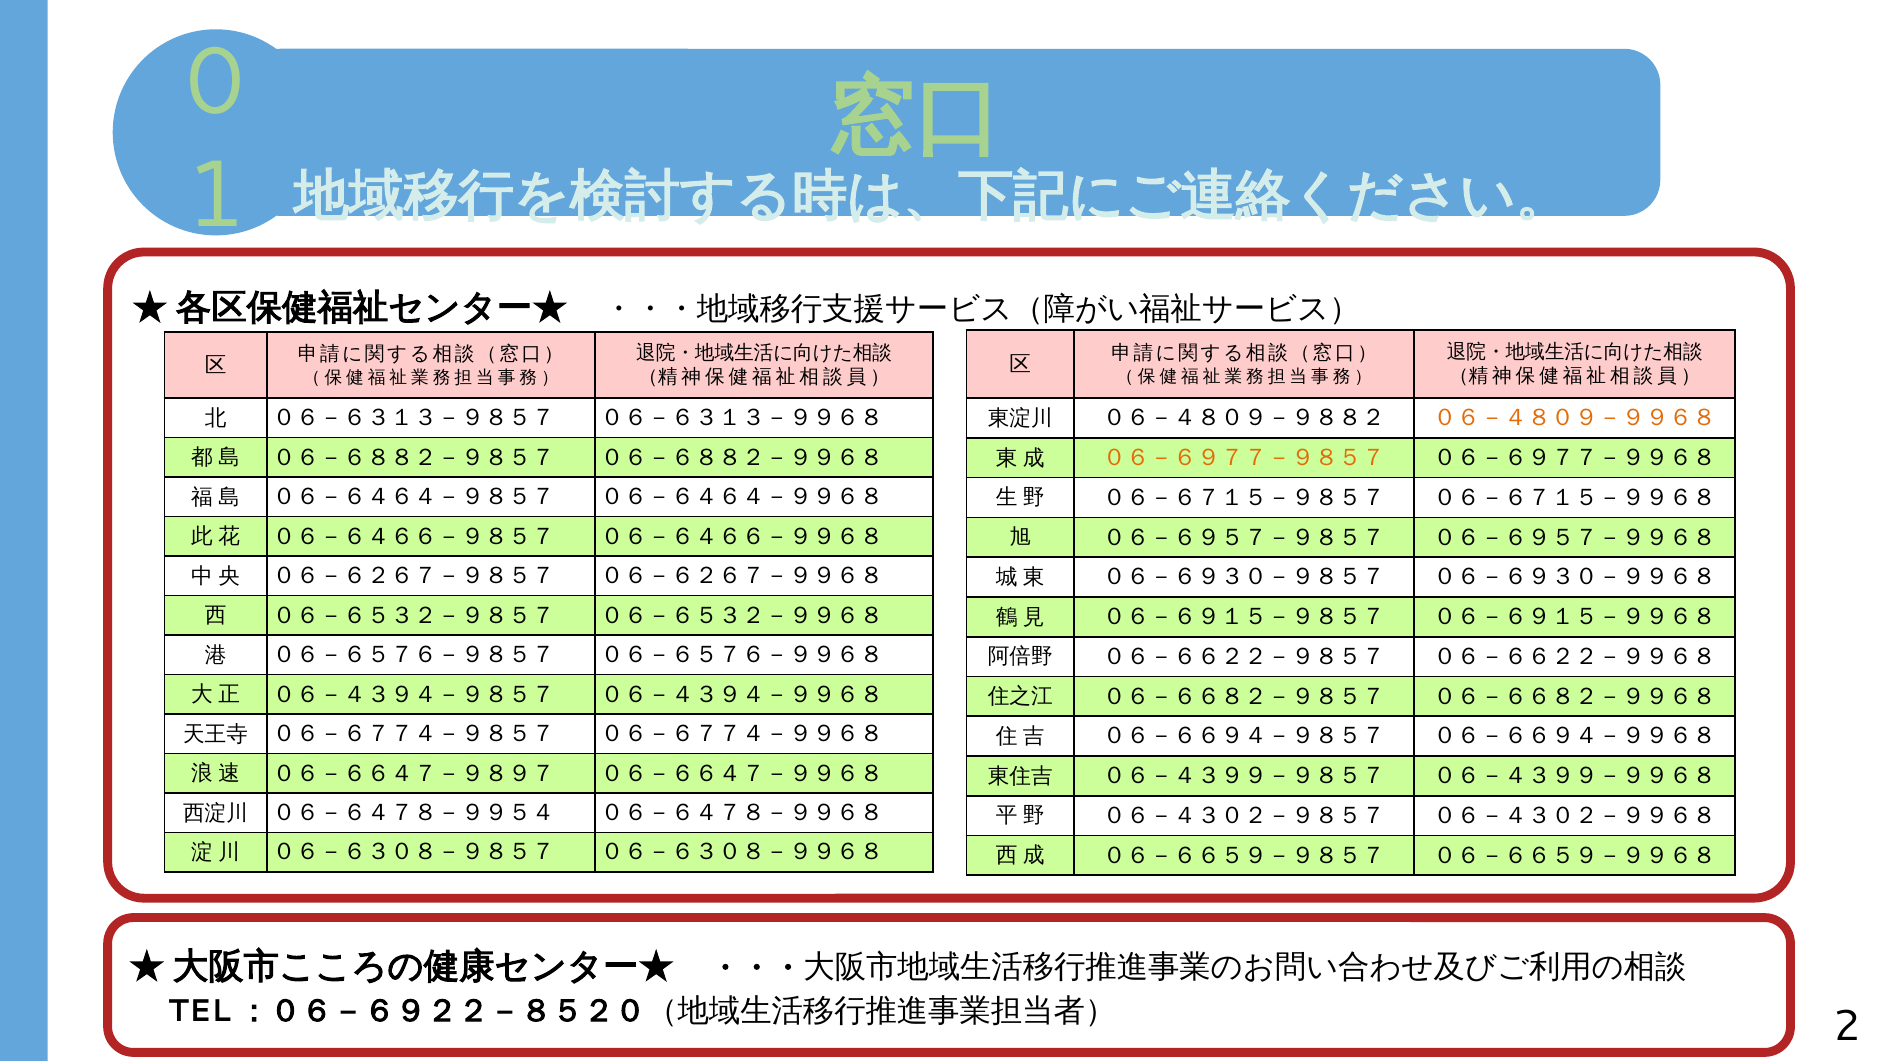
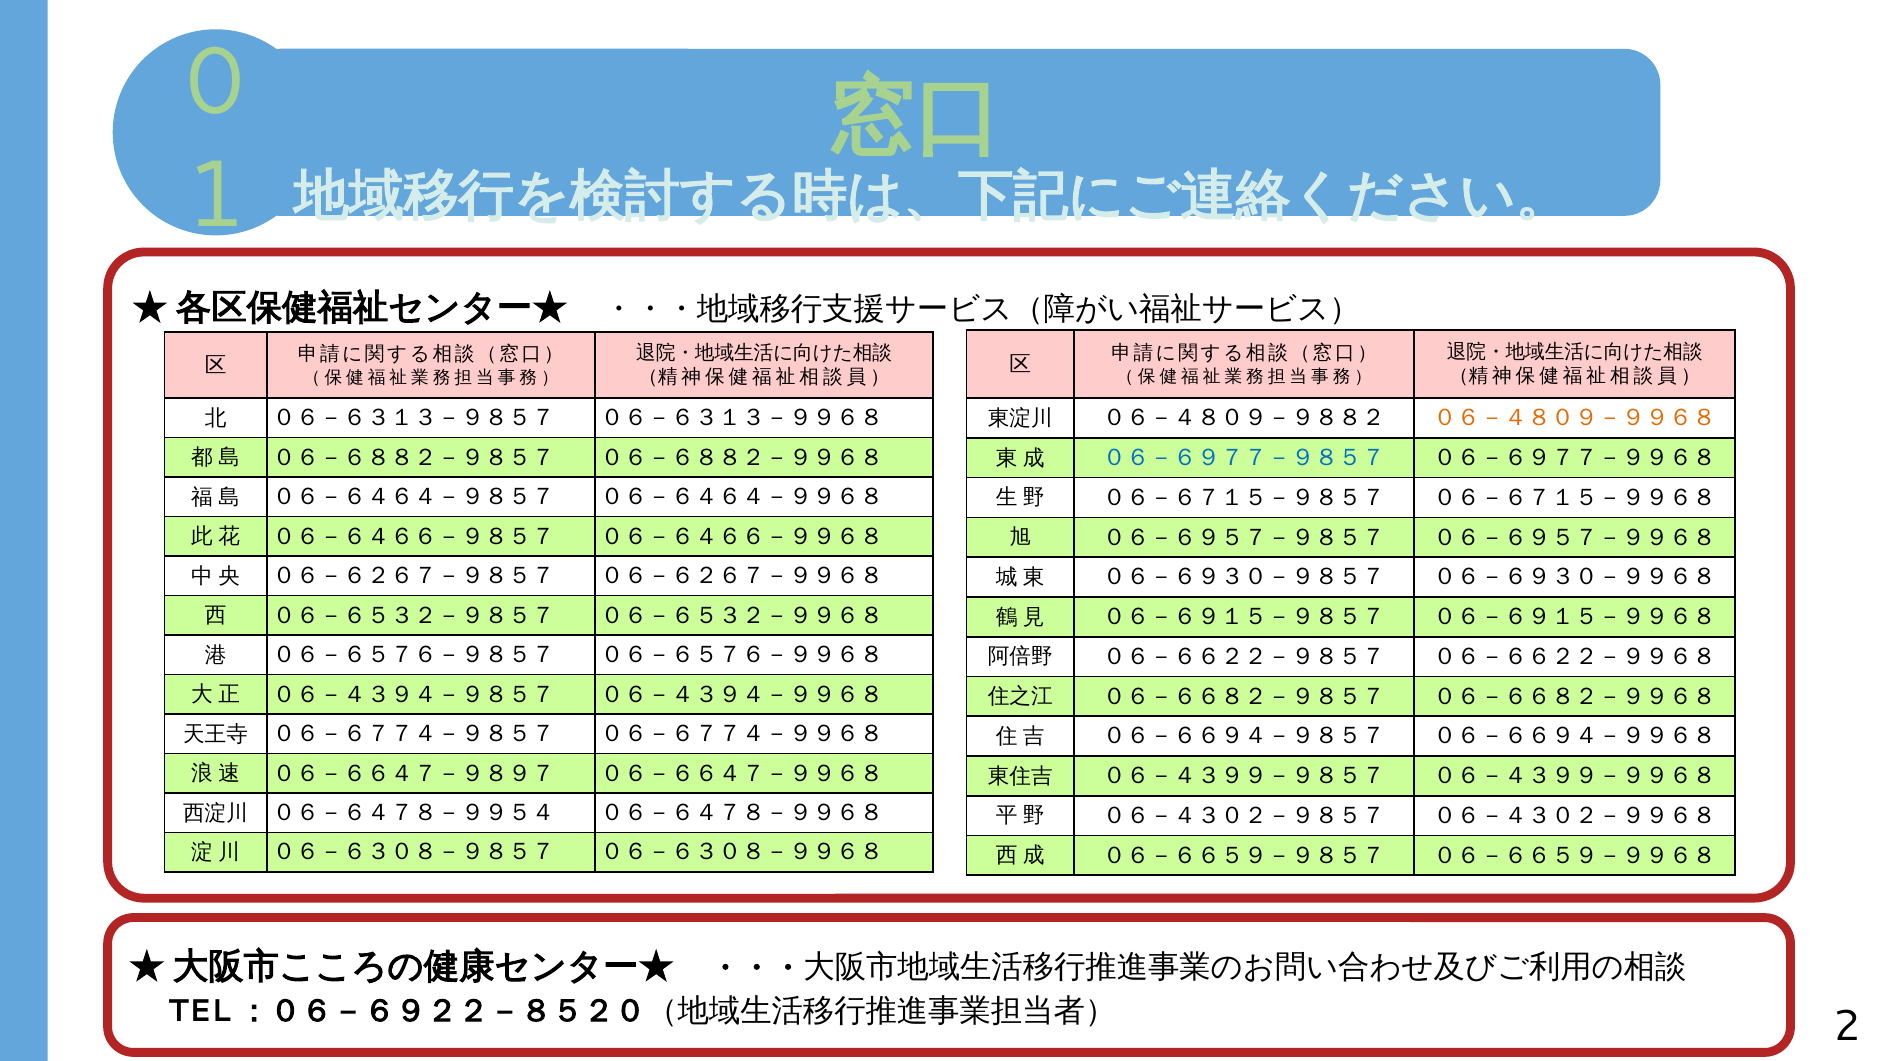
０６－６９７７－９８５７ colour: orange -> blue (1244, 458)
